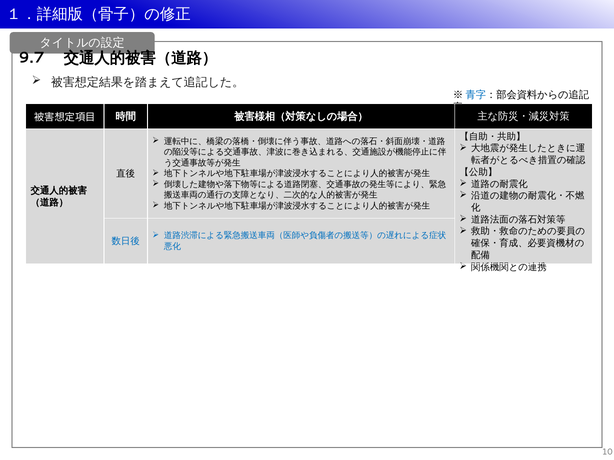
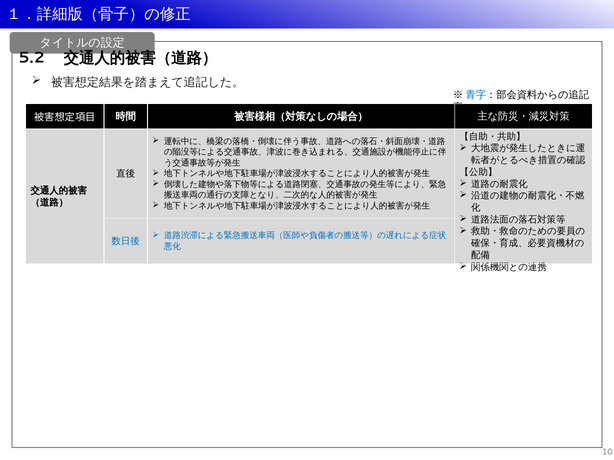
9.7: 9.7 -> 5.2 (32, 58)
